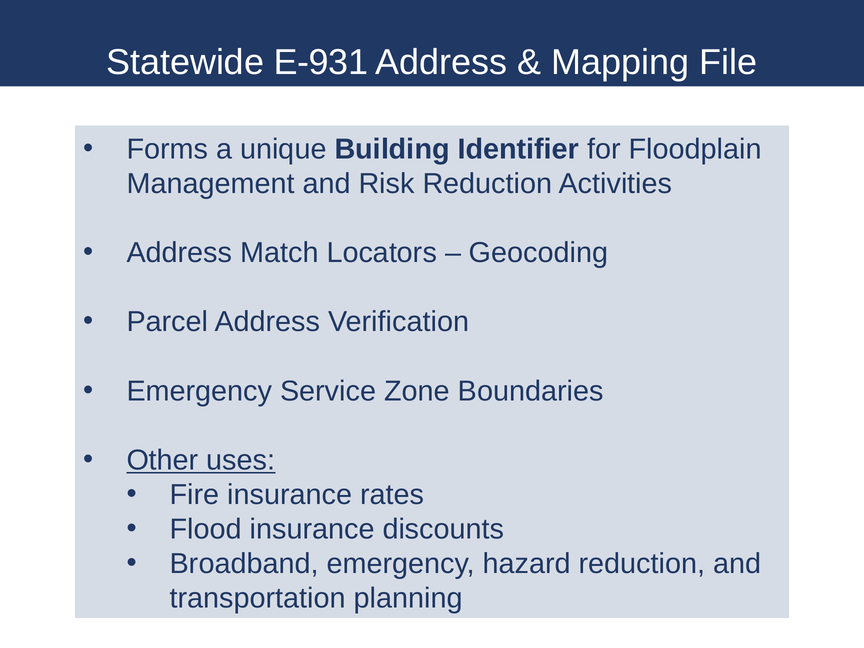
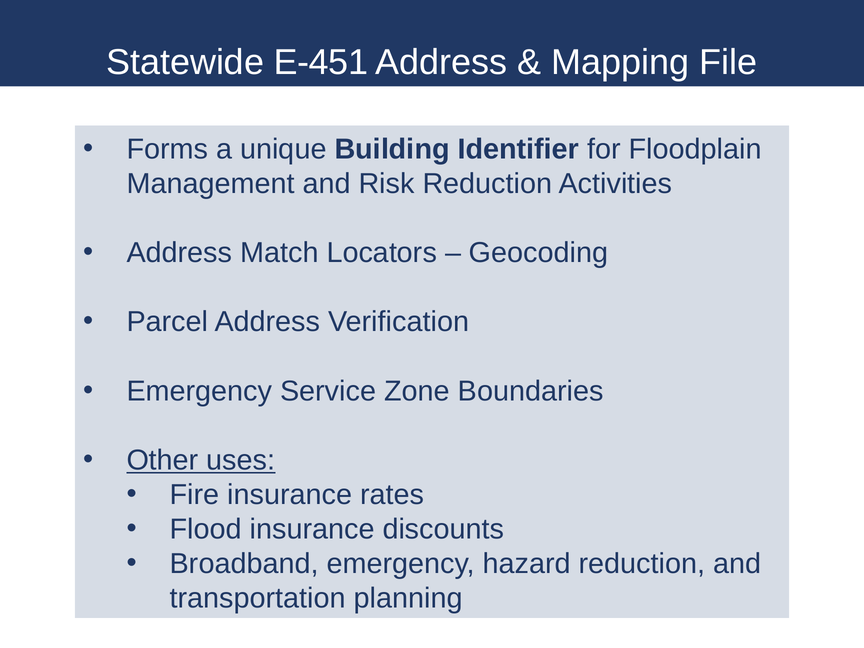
E-931: E-931 -> E-451 (321, 62)
